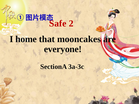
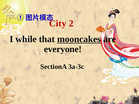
Safe: Safe -> City (58, 24)
home: home -> while (26, 39)
mooncakes underline: none -> present (79, 39)
